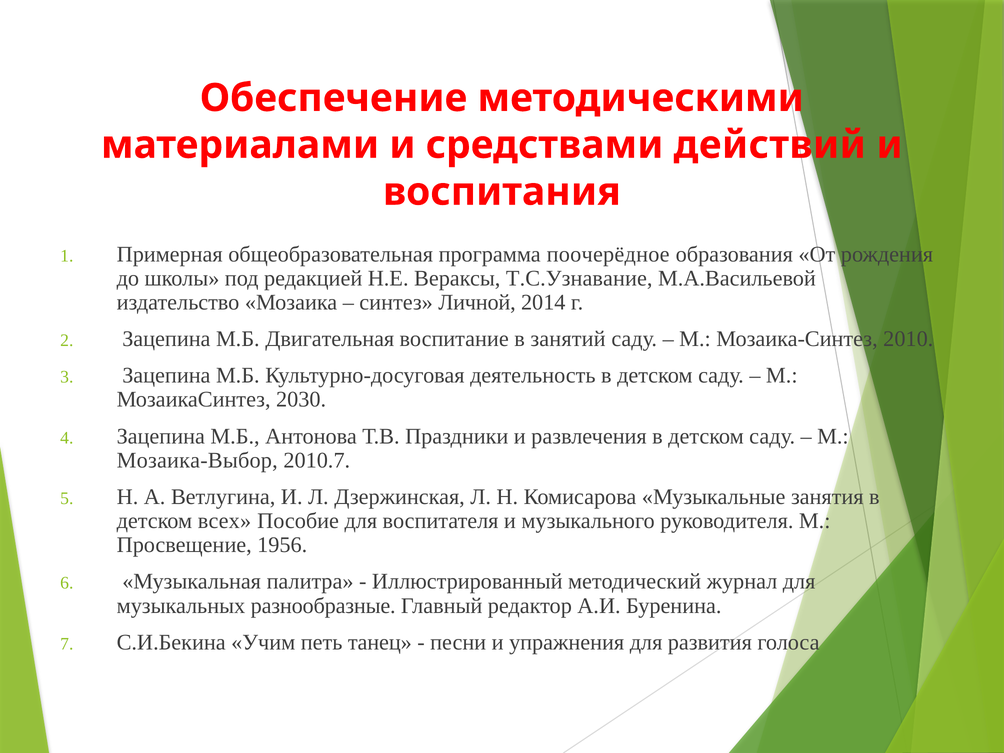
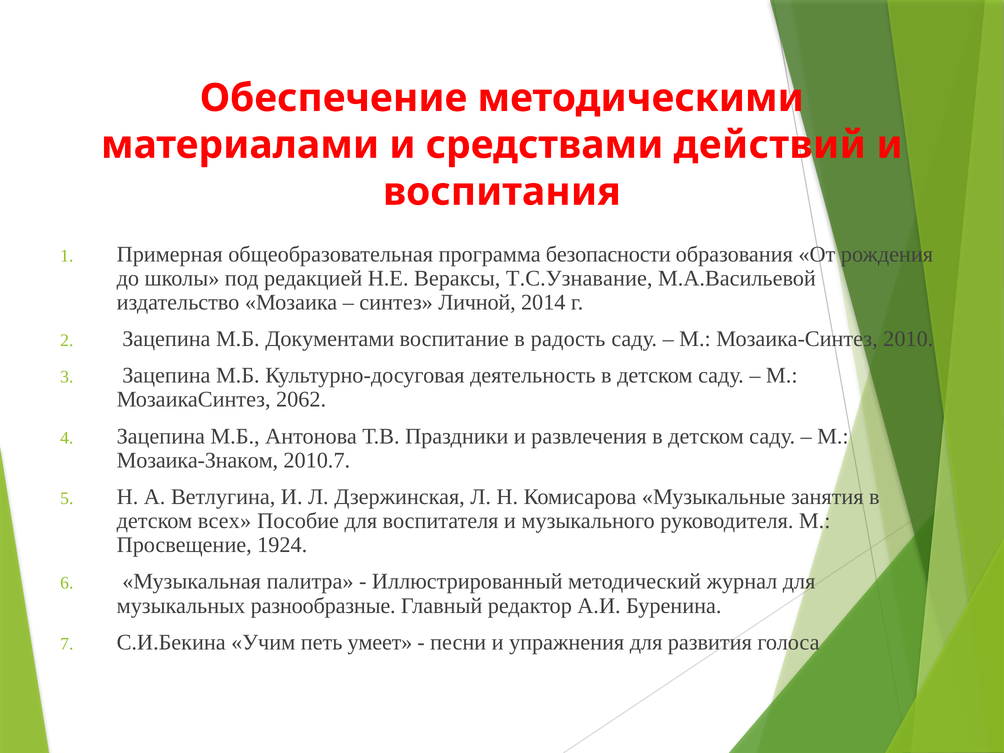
поочерёдное: поочерёдное -> безопасности (608, 254)
Двигательная: Двигательная -> Документами (330, 339)
занятий: занятий -> радость (568, 339)
2030: 2030 -> 2062 (301, 400)
Мозаика-Выбор: Мозаика-Выбор -> Мозаика-Знаком (197, 460)
1956: 1956 -> 1924 (282, 545)
танец: танец -> умеет (380, 642)
